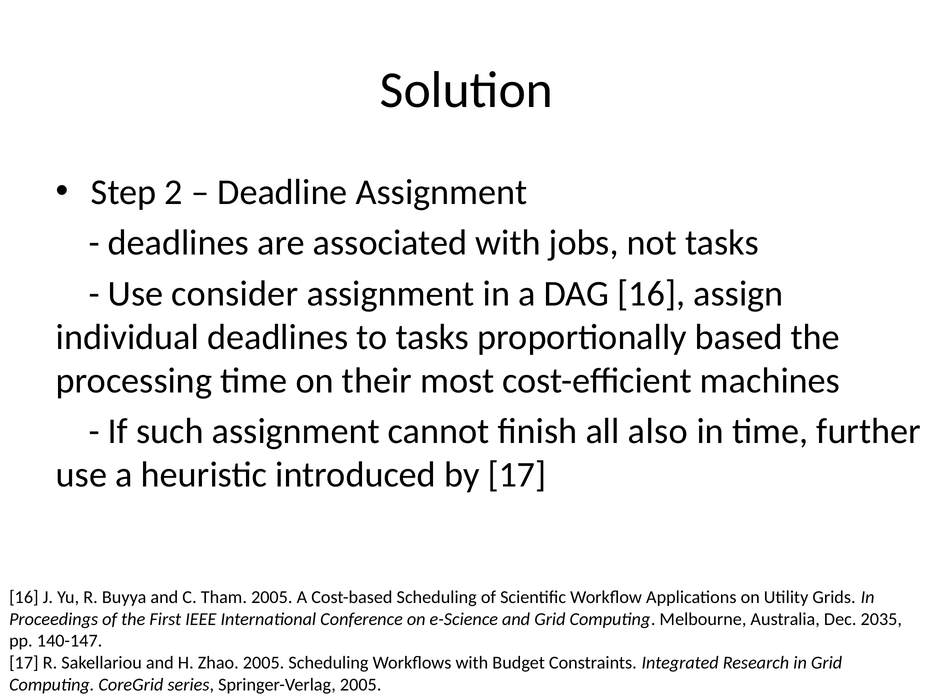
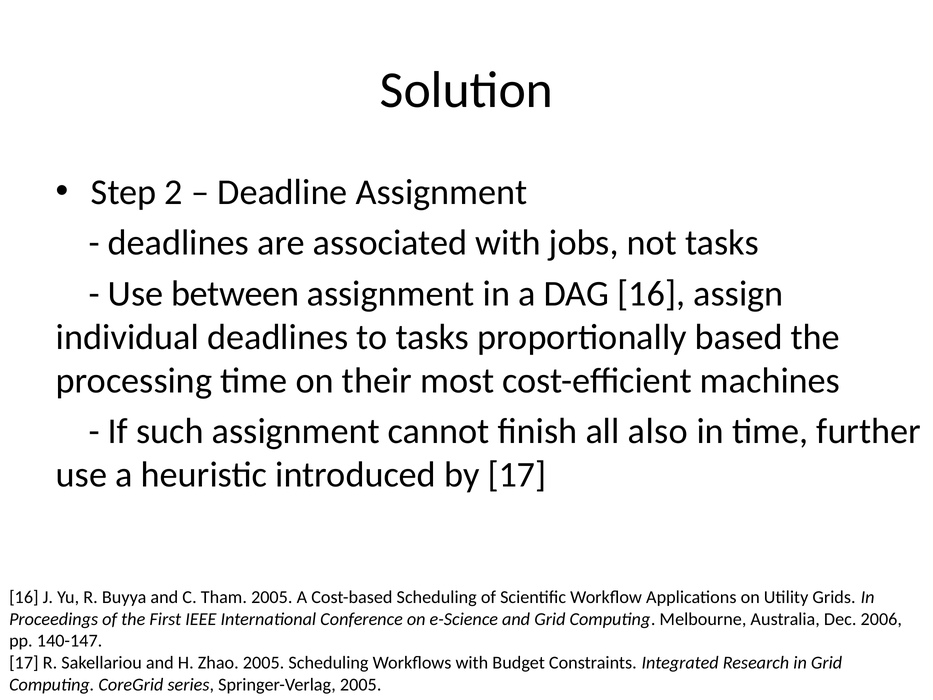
consider: consider -> between (235, 294)
2035: 2035 -> 2006 (881, 619)
